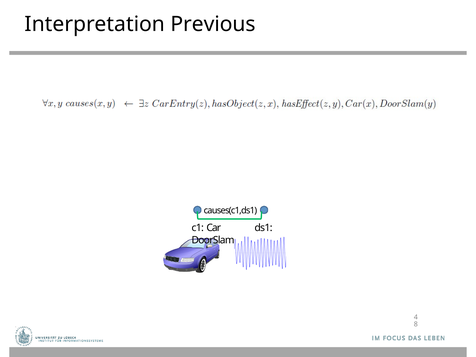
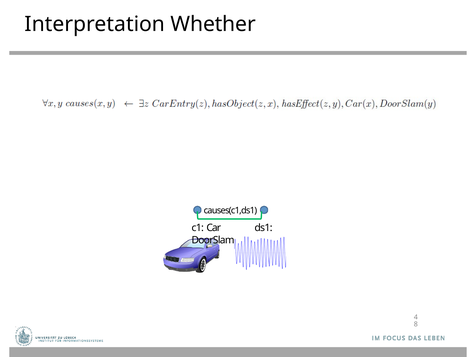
Previous: Previous -> Whether (213, 24)
